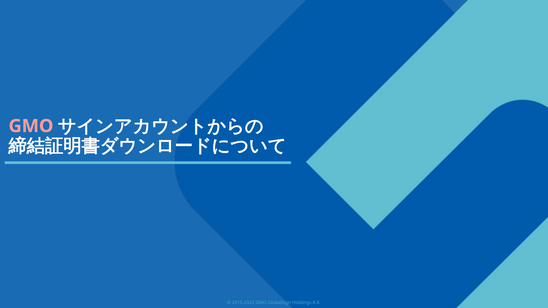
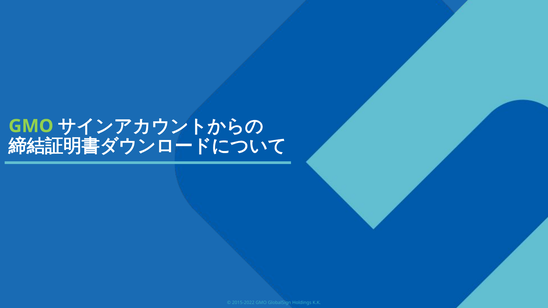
GMO colour: pink -> light green (31, 126)
